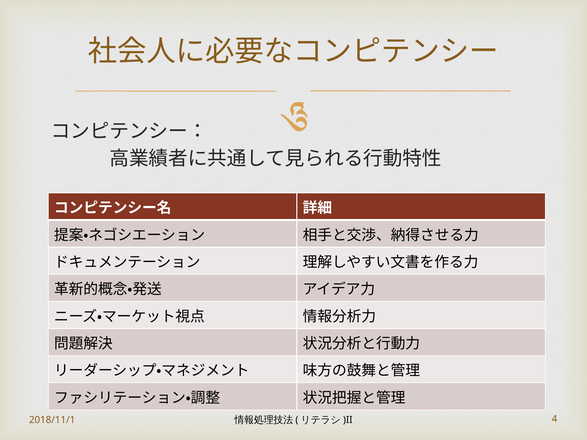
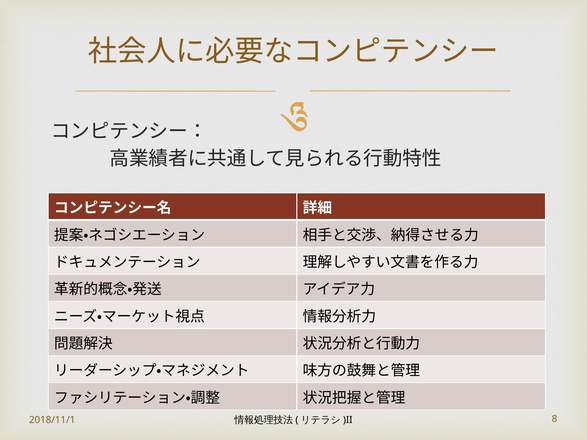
4: 4 -> 8 (555, 419)
